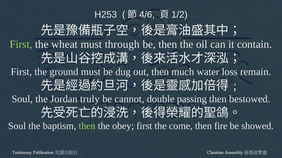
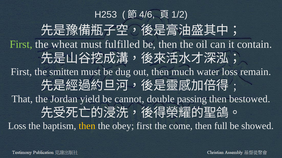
through: through -> fulfilled (122, 44)
ground: ground -> smitten (64, 72)
Soul: Soul -> That (22, 99)
truly: truly -> yield (90, 99)
Soul: Soul -> Loss (17, 126)
then colour: light green -> yellow (87, 126)
fire: fire -> full (221, 126)
